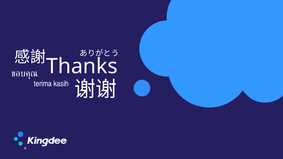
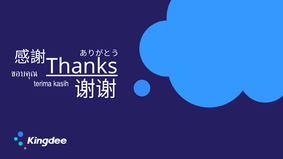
Thanks underline: none -> present (82, 66)
